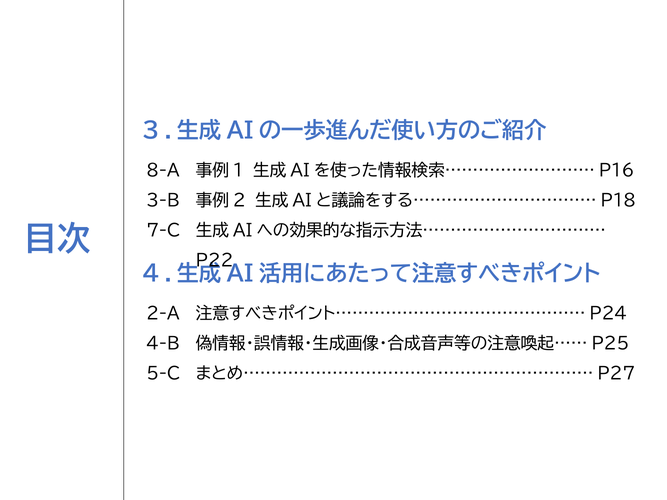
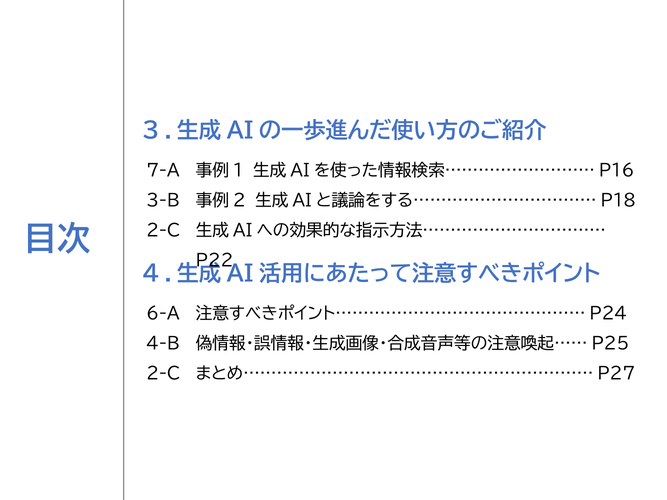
8-A: 8-A -> 7-A (163, 171)
7-C: 7-C -> 2-C (163, 231)
2-A: 2-A -> 6-A (163, 314)
5-C: 5-C -> 2-C (163, 374)
